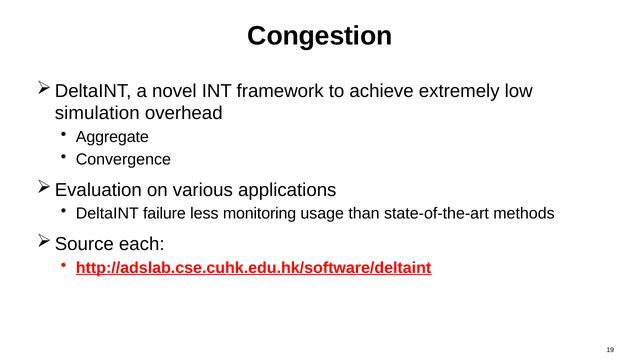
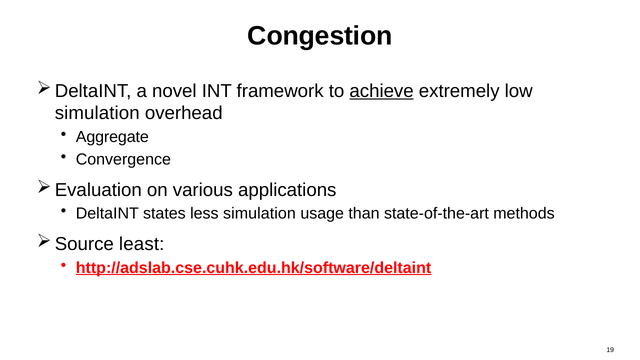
achieve underline: none -> present (382, 91)
failure: failure -> states (164, 214)
less monitoring: monitoring -> simulation (259, 214)
each: each -> least (142, 244)
